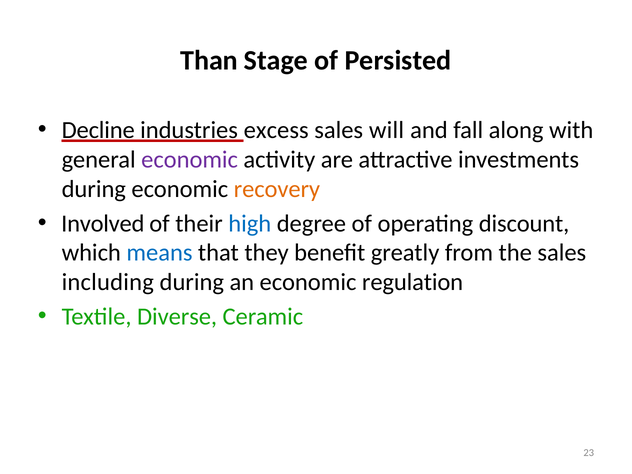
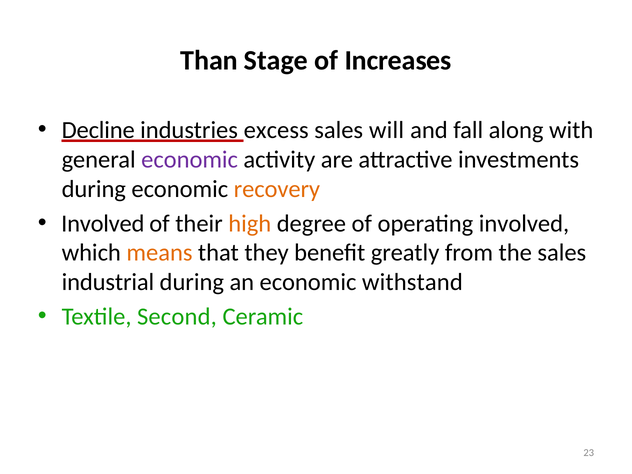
Persisted: Persisted -> Increases (398, 60)
high colour: blue -> orange (250, 223)
operating discount: discount -> involved (524, 223)
means colour: blue -> orange (159, 253)
including: including -> industrial (108, 282)
regulation: regulation -> withstand (412, 282)
Diverse: Diverse -> Second (177, 317)
